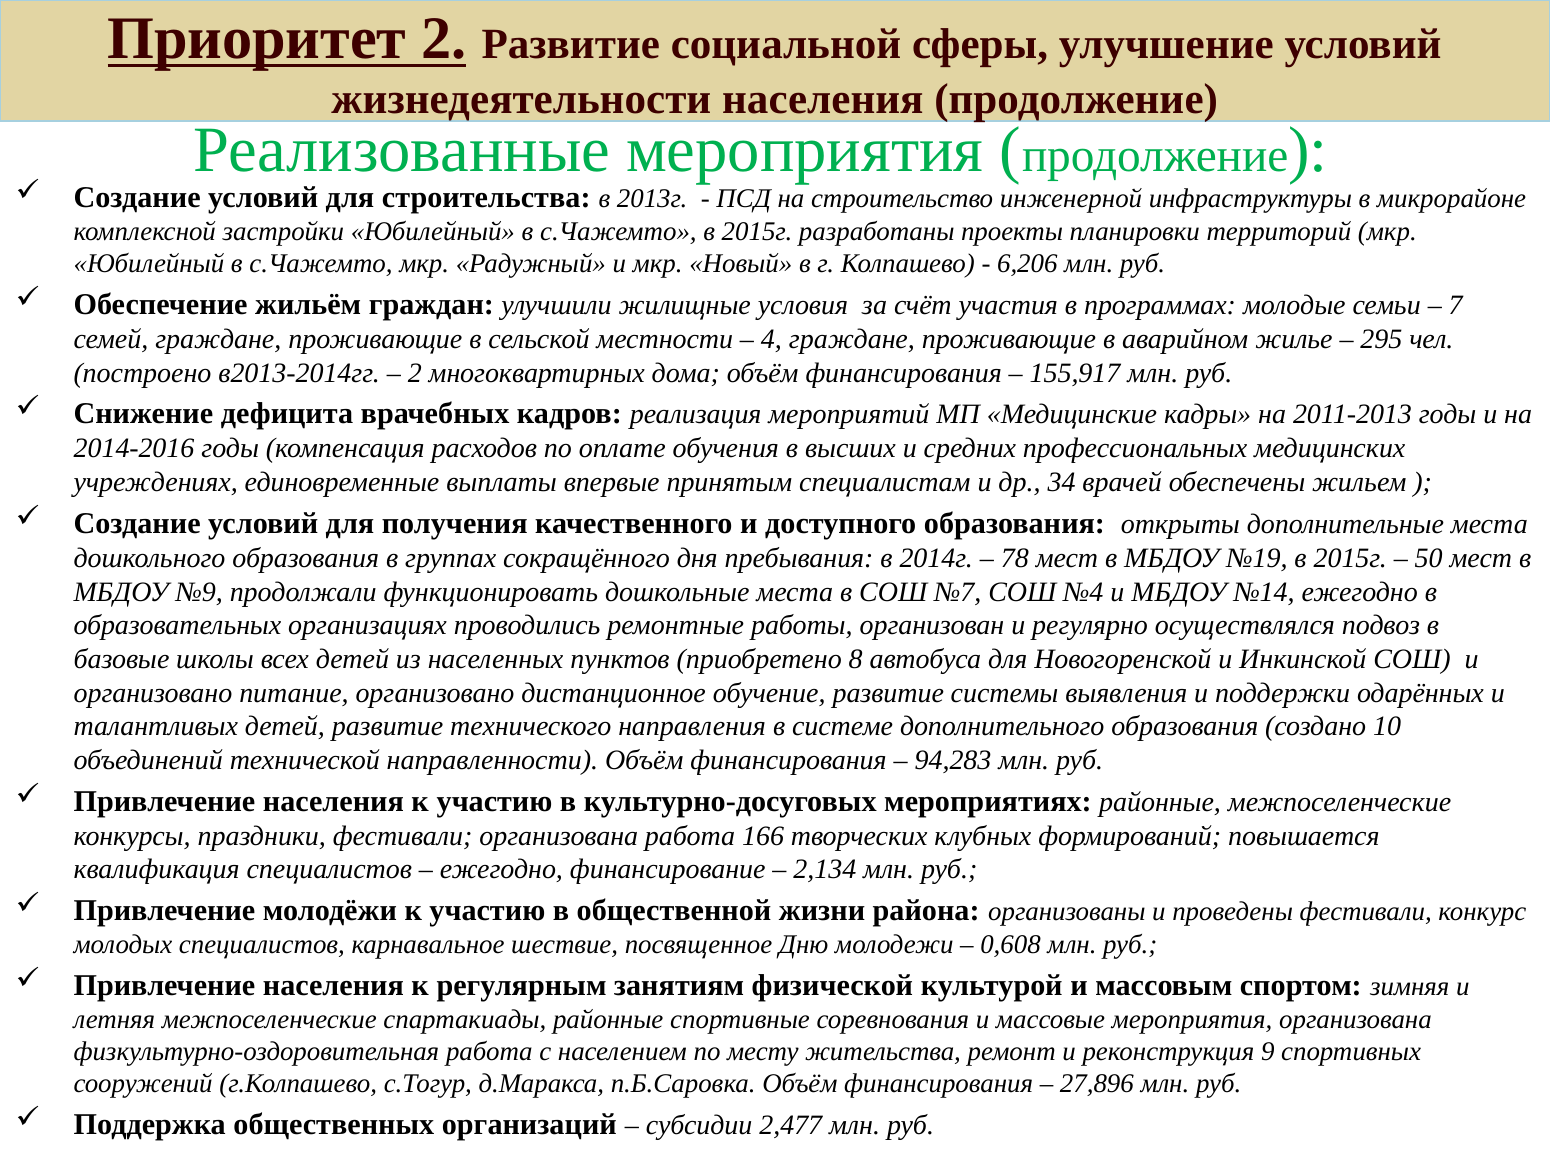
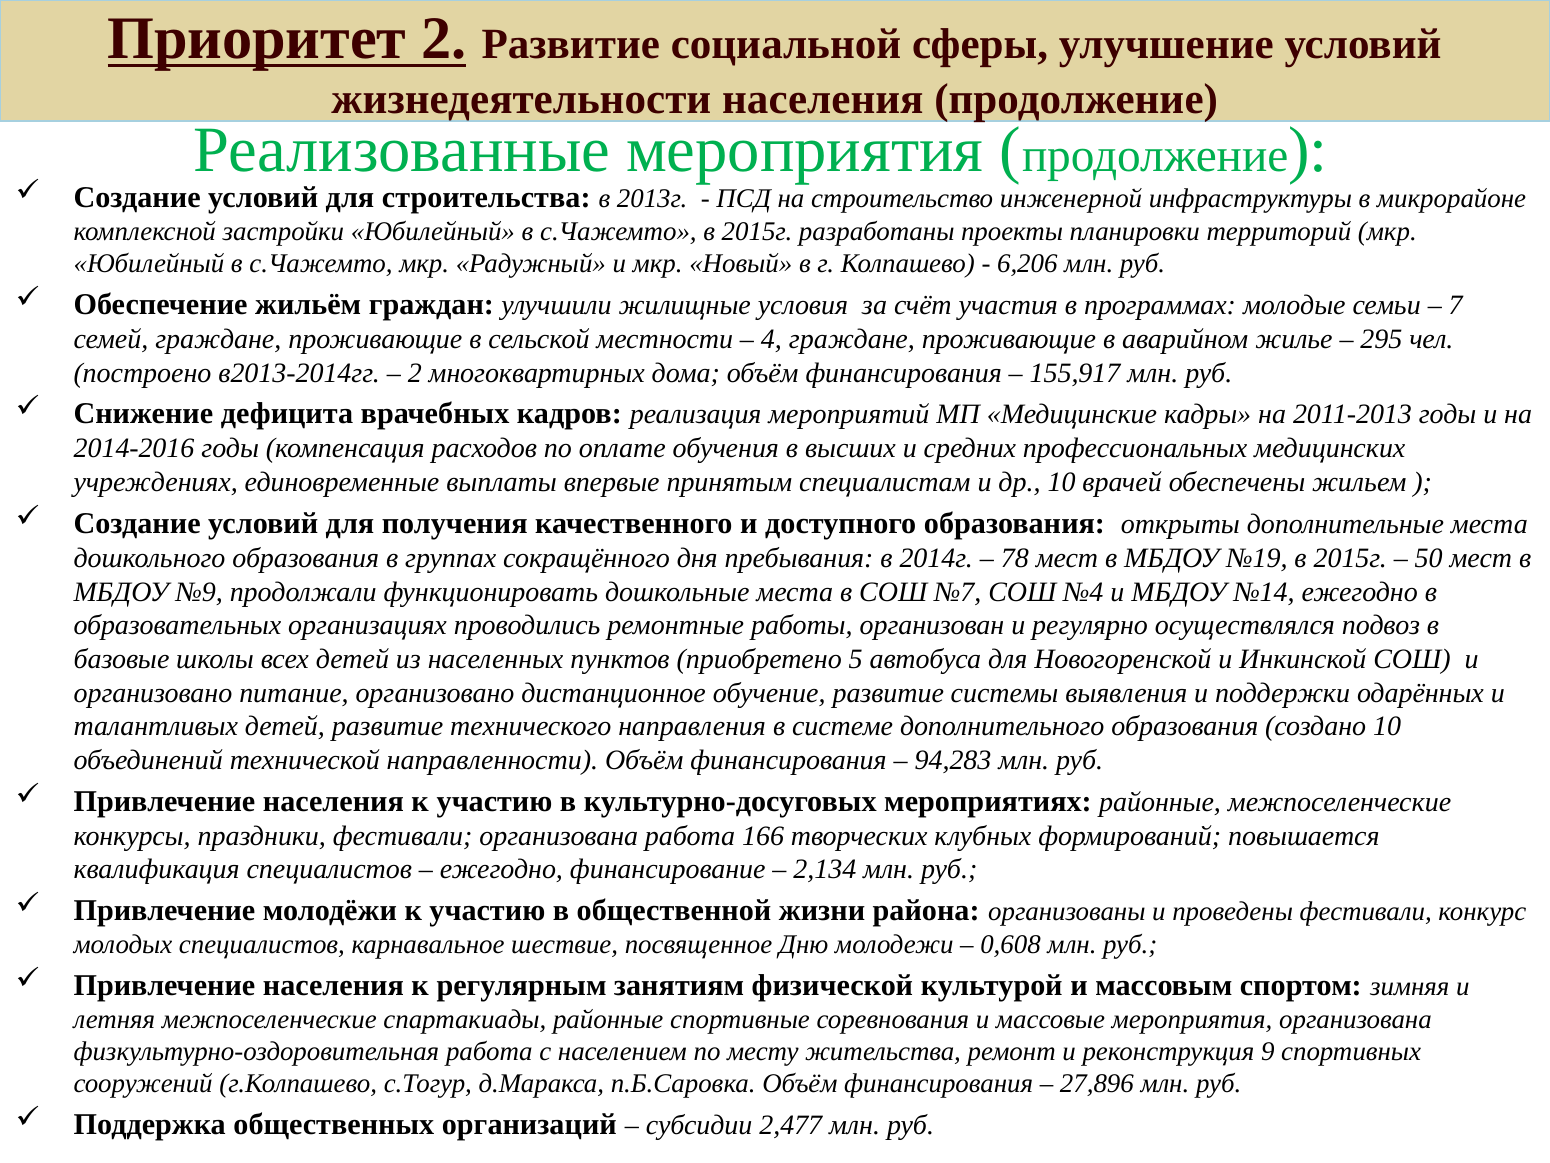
др 34: 34 -> 10 (1062, 482)
8: 8 -> 5 (856, 659)
